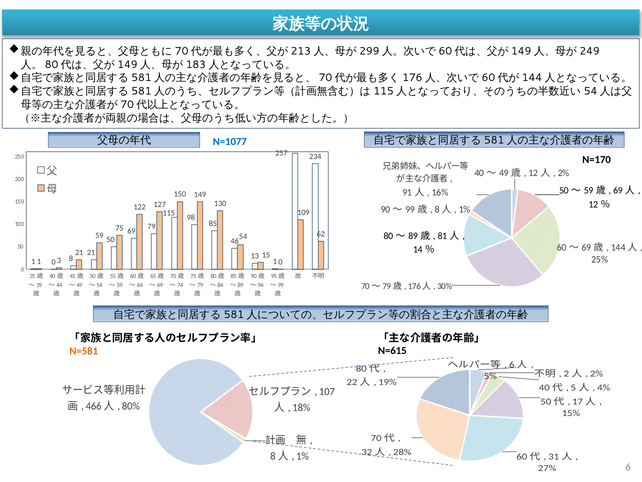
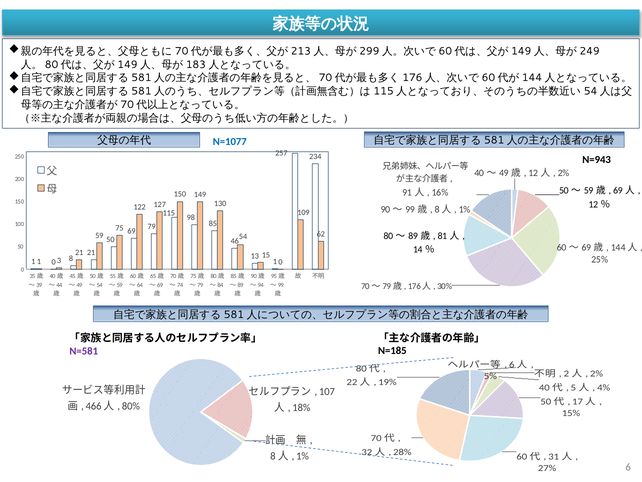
N=170: N=170 -> N=943 (597, 160)
N=615: N=615 -> N=185 (392, 351)
N=581 colour: orange -> purple (84, 351)
